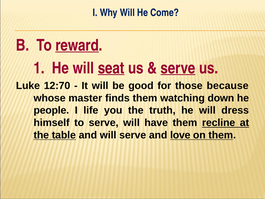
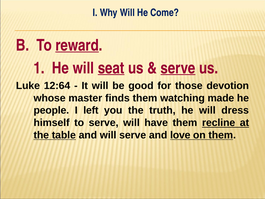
12:70: 12:70 -> 12:64 (57, 86)
because: because -> devotion (228, 86)
down: down -> made (221, 98)
life: life -> left (91, 110)
